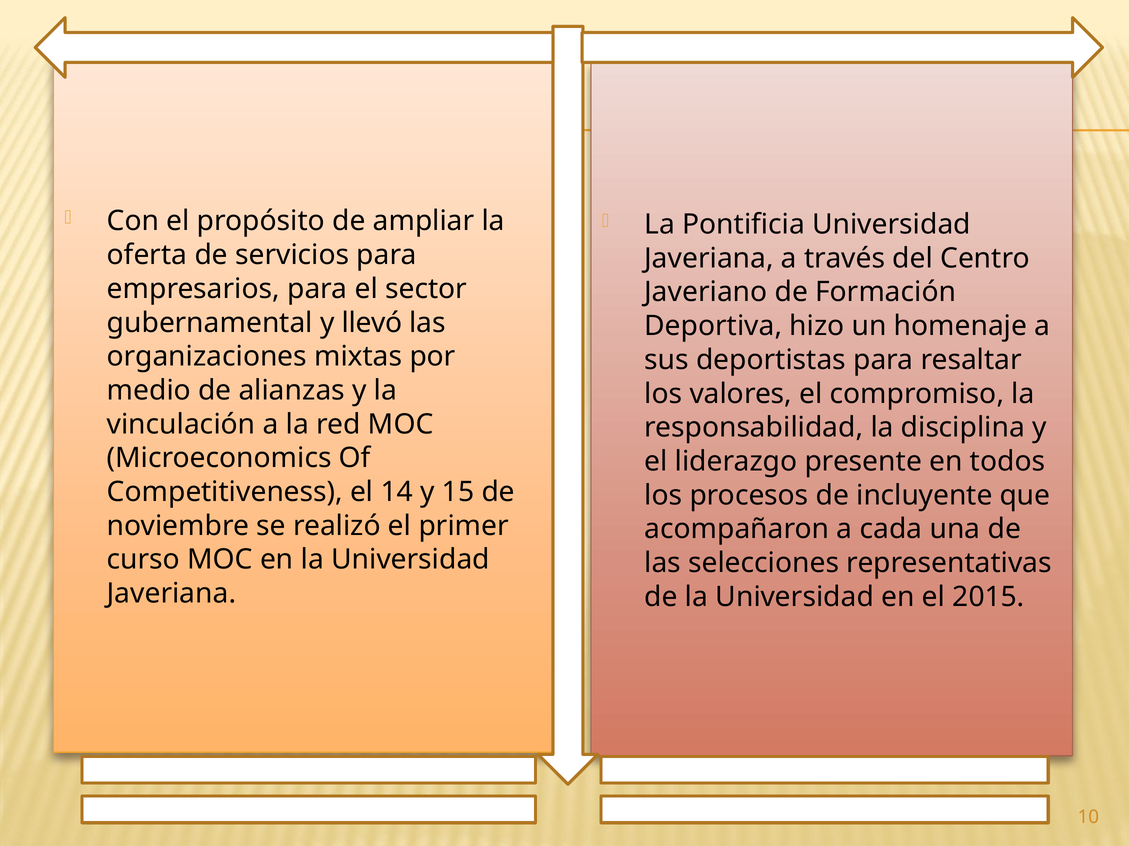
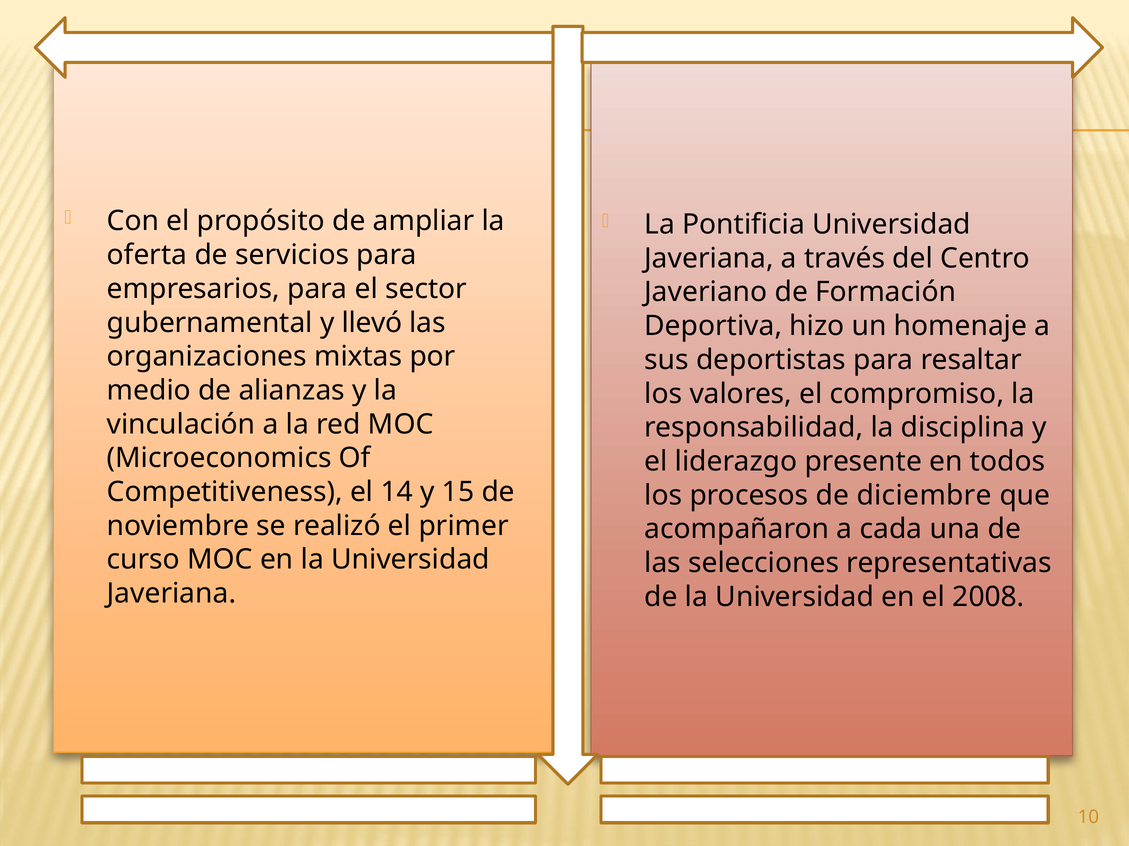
incluyente: incluyente -> diciembre (924, 496)
2015: 2015 -> 2008 (988, 597)
